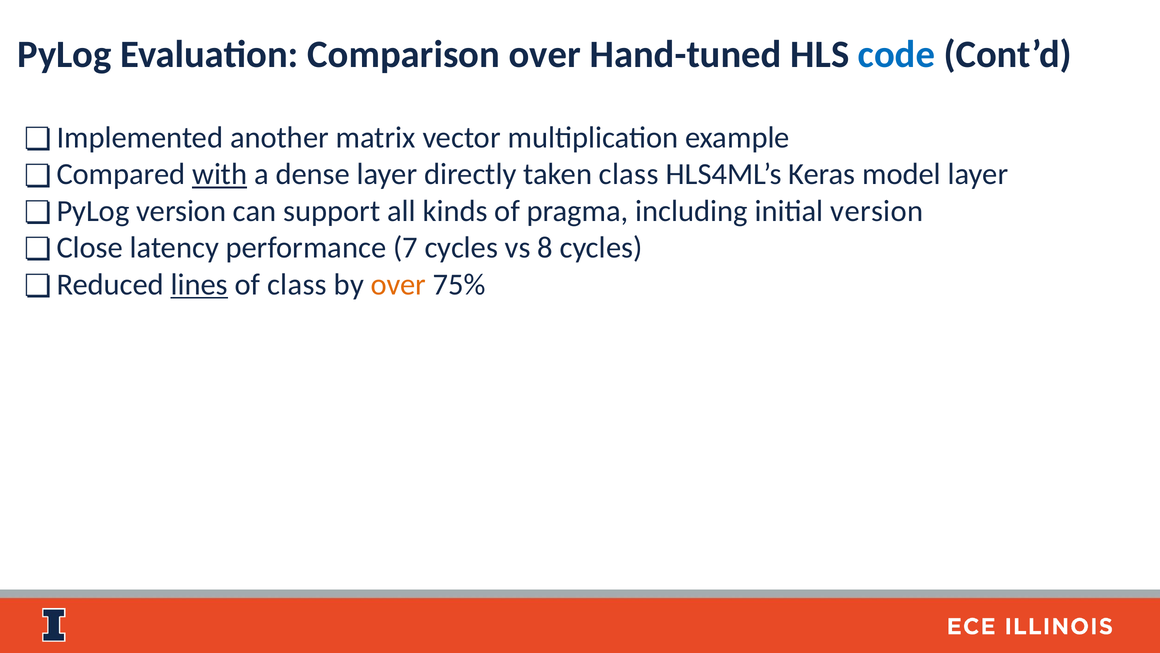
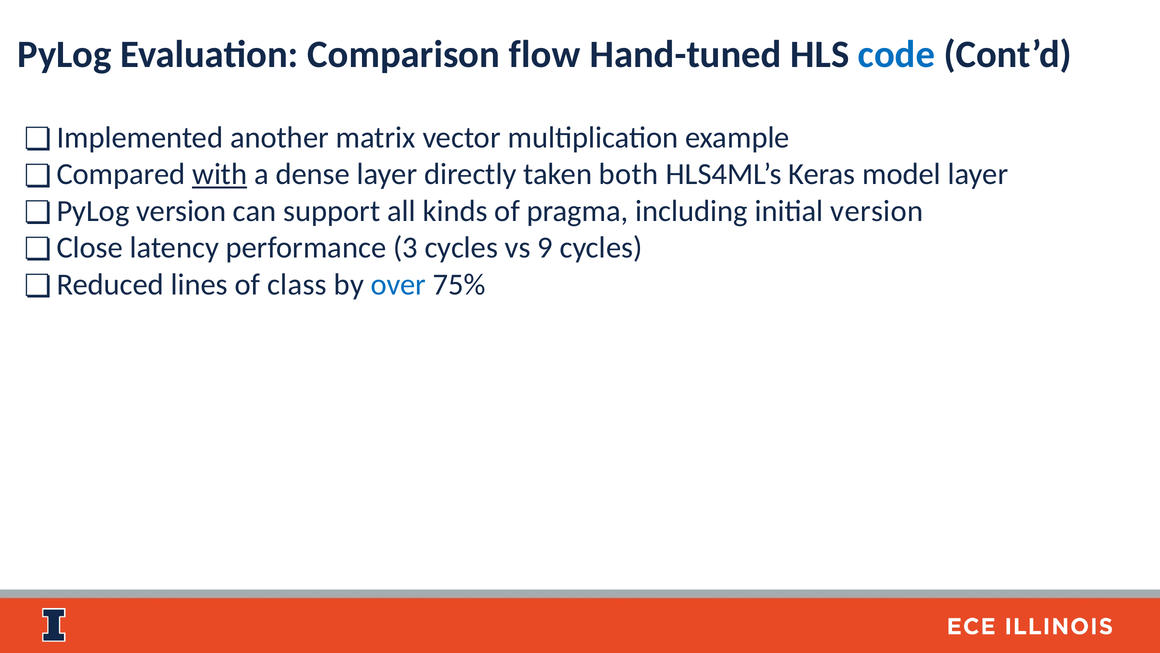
Comparison over: over -> flow (545, 55)
taken class: class -> both (629, 174)
7: 7 -> 3 (405, 248)
8: 8 -> 9 (545, 248)
lines underline: present -> none (199, 284)
over colour: orange -> blue (398, 284)
